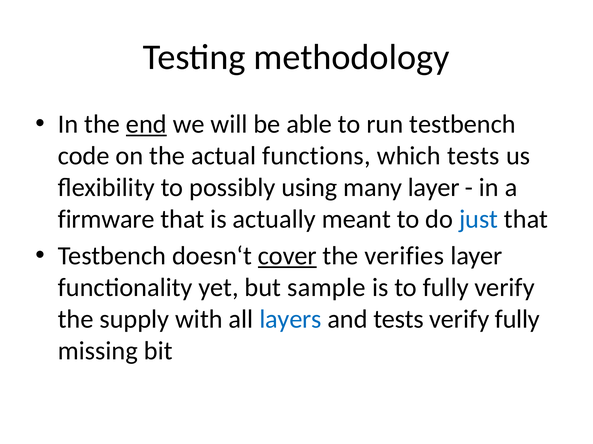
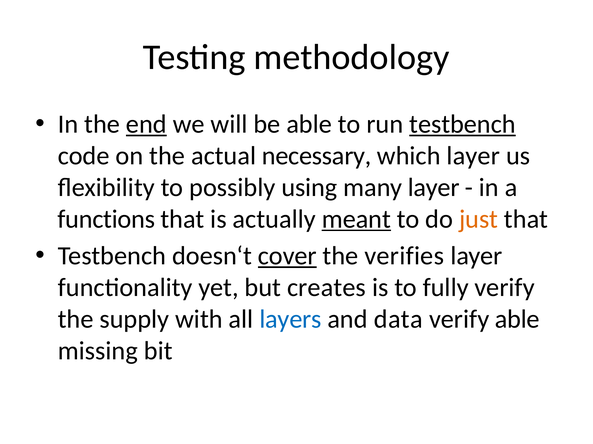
testbench underline: none -> present (462, 124)
functions: functions -> necessary (317, 156)
which tests: tests -> layer (473, 156)
firmware: firmware -> functions (106, 219)
meant underline: none -> present (356, 219)
just colour: blue -> orange (479, 219)
sample: sample -> creates (326, 288)
and tests: tests -> data (398, 320)
verify fully: fully -> able (517, 320)
